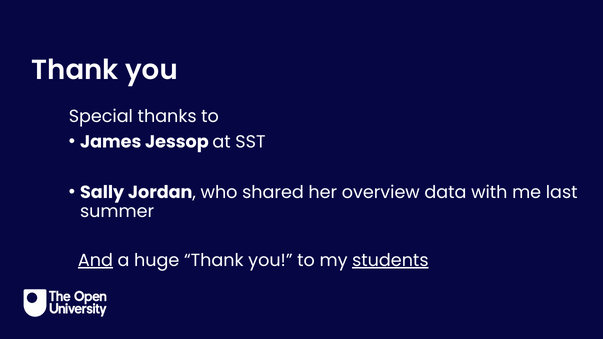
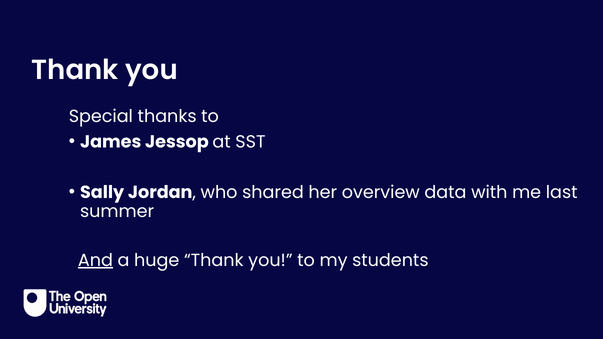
students underline: present -> none (390, 260)
